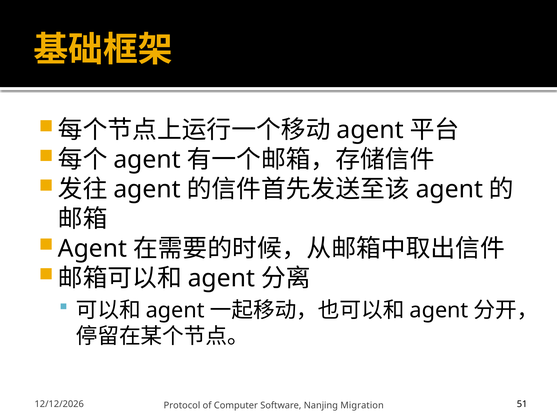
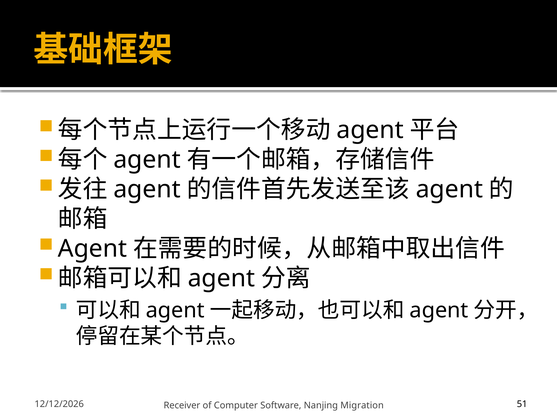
Protocol: Protocol -> Receiver (182, 406)
